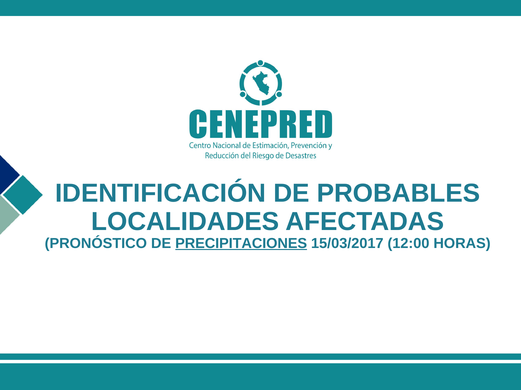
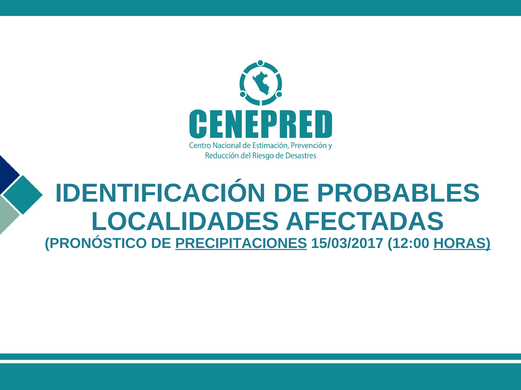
HORAS underline: none -> present (462, 244)
